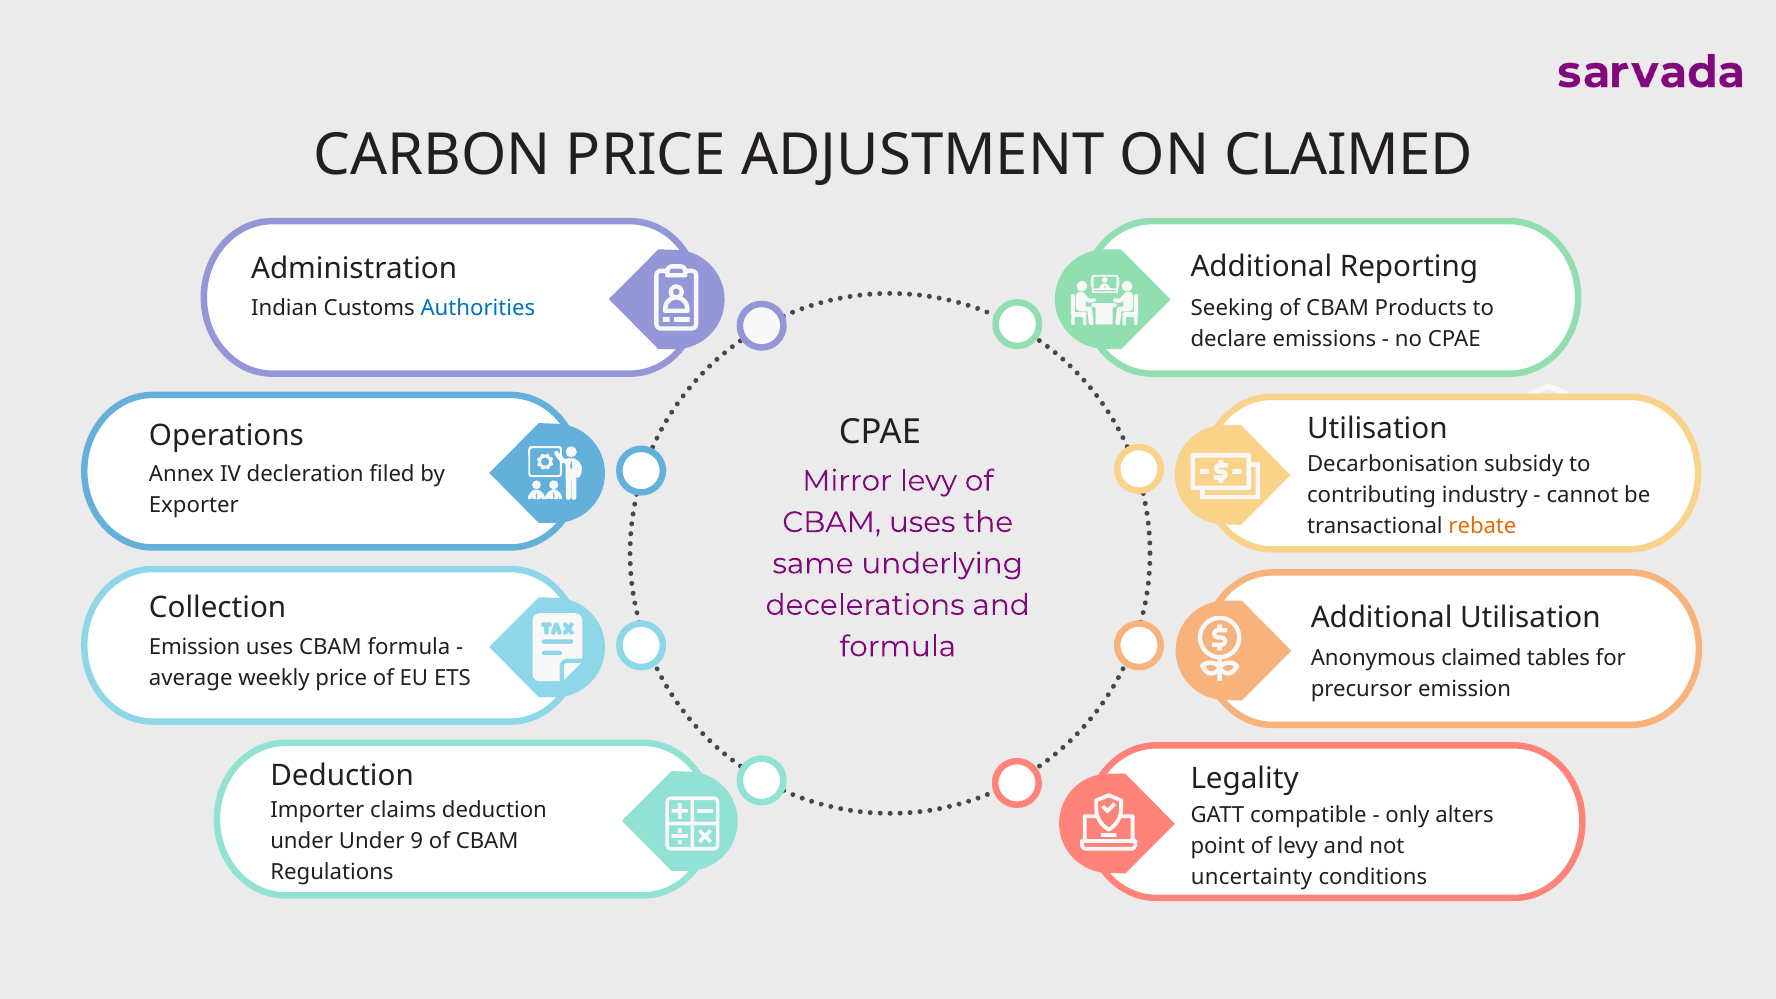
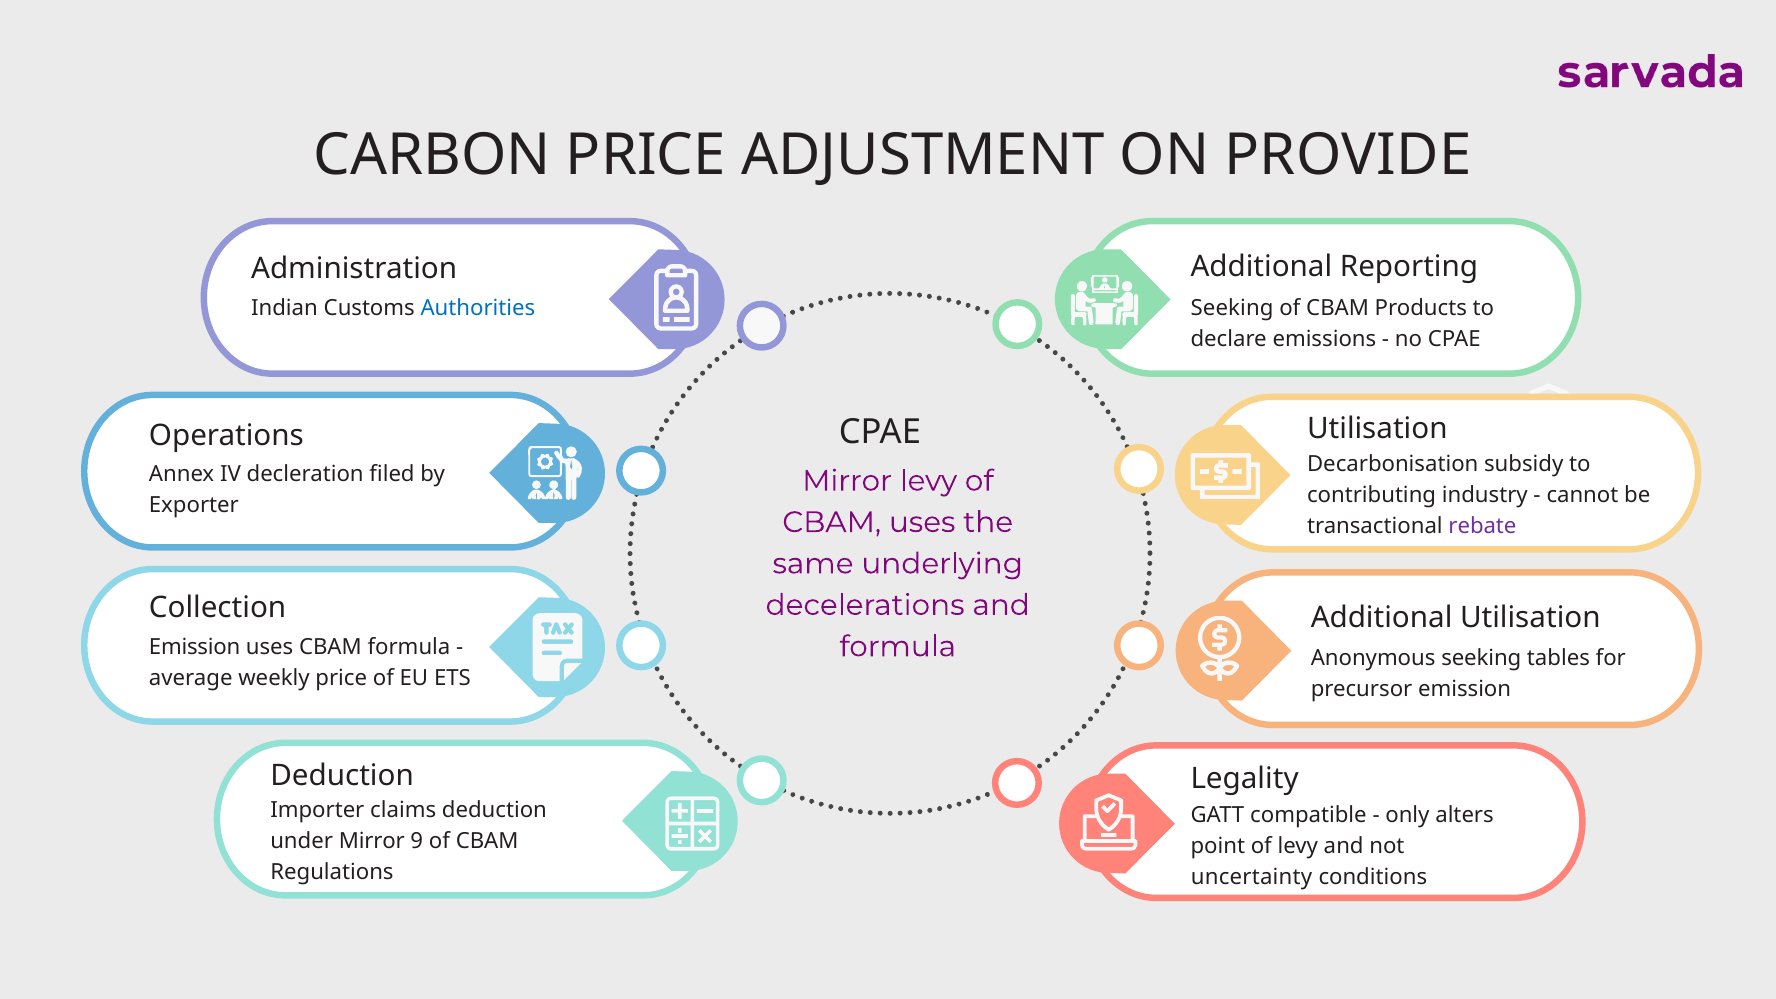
ON CLAIMED: CLAIMED -> PROVIDE (1348, 156)
rebate colour: orange -> purple (1482, 527)
Anonymous claimed: claimed -> seeking (1481, 658)
under Under: Under -> Mirror (372, 841)
